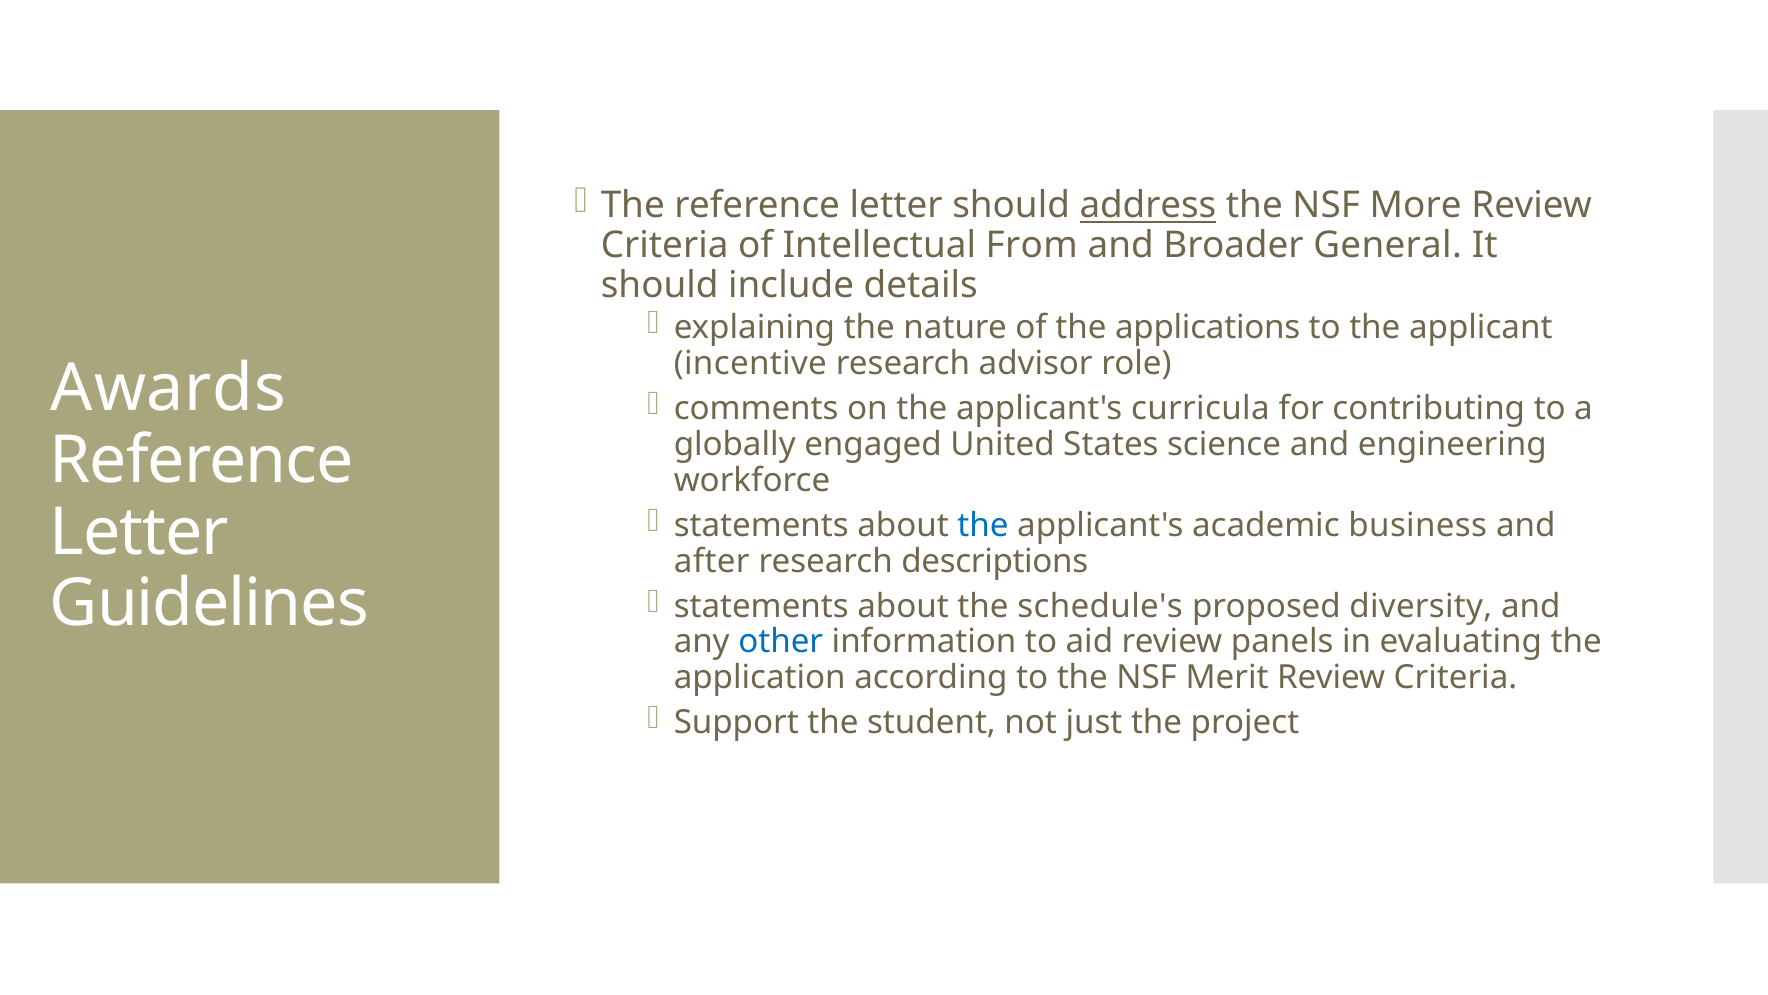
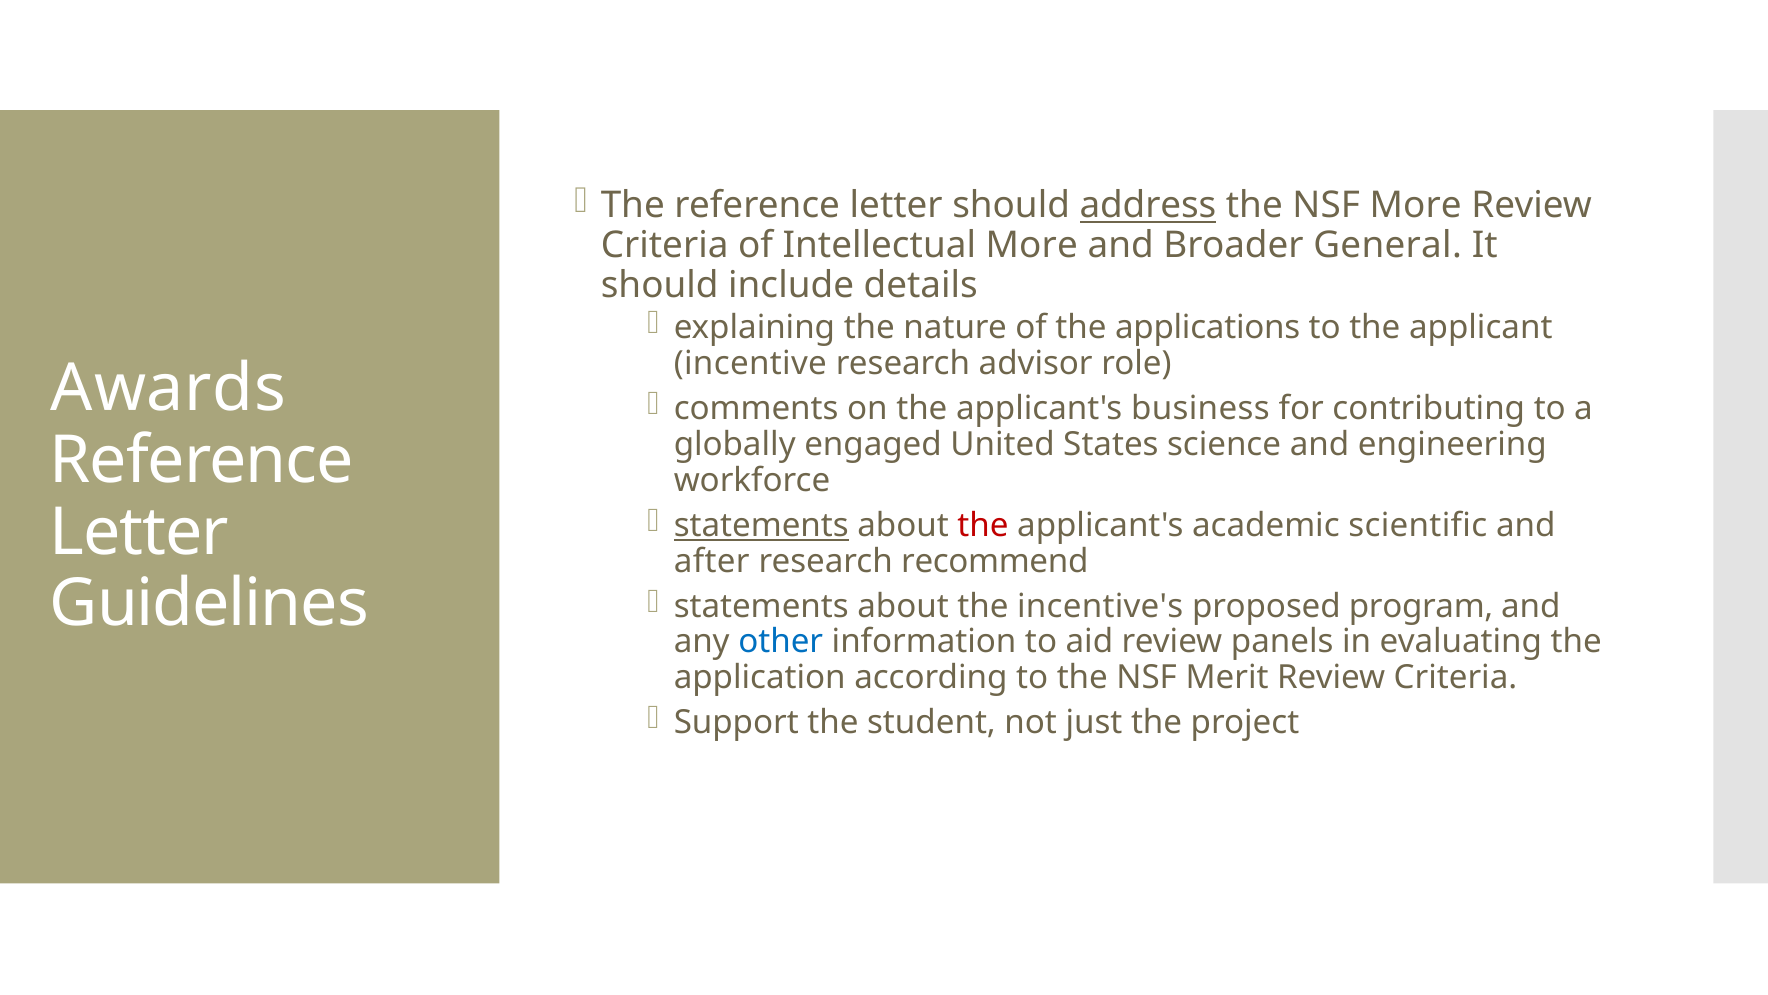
Intellectual From: From -> More (1032, 245)
curricula: curricula -> business (1200, 408)
statements underline: none -> present (761, 525)
the colour: blue -> red (983, 525)
business: business -> scientific (1418, 525)
descriptions: descriptions -> recommend (995, 561)
schedule's: schedule's -> incentive's (1100, 606)
diversity: diversity -> program (1421, 606)
